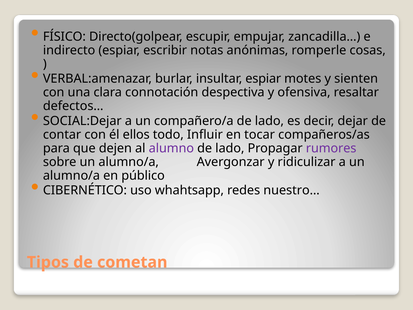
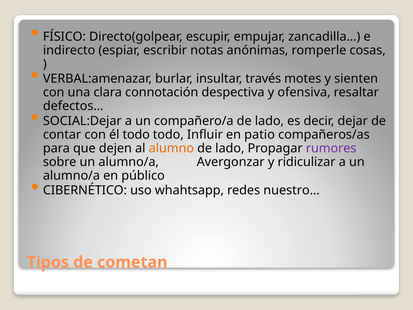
insultar espiar: espiar -> través (263, 79)
él ellos: ellos -> todo (136, 134)
tocar: tocar -> patio (260, 134)
alumno colour: purple -> orange (171, 148)
